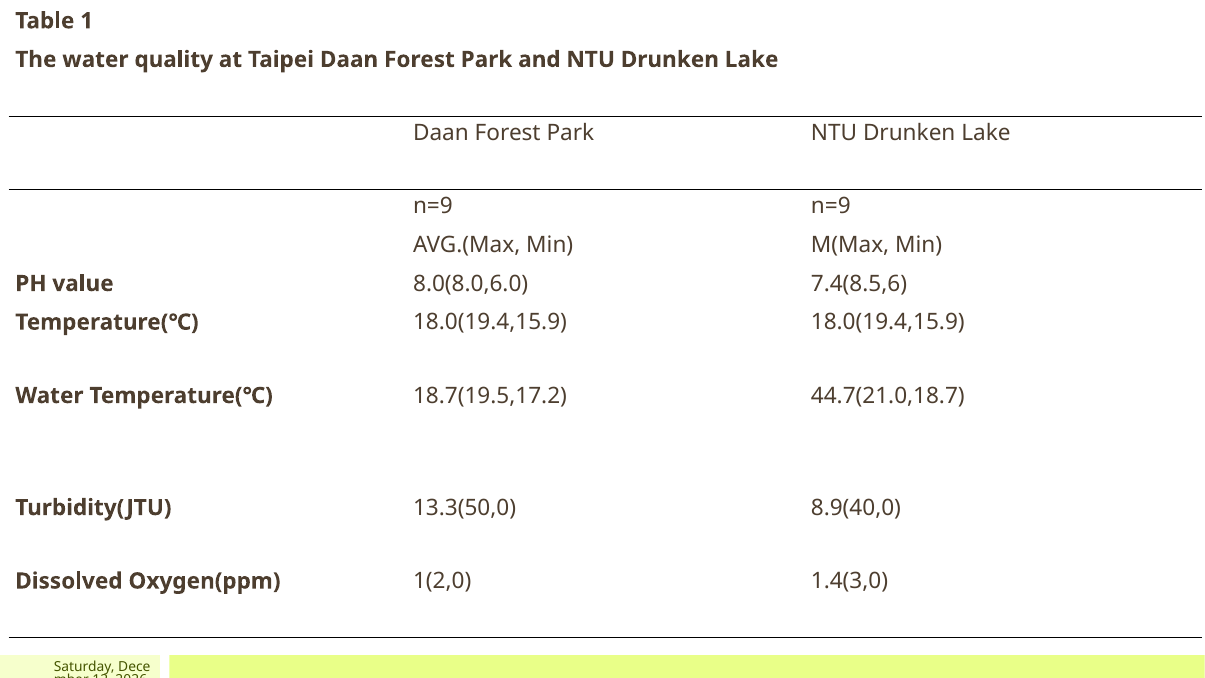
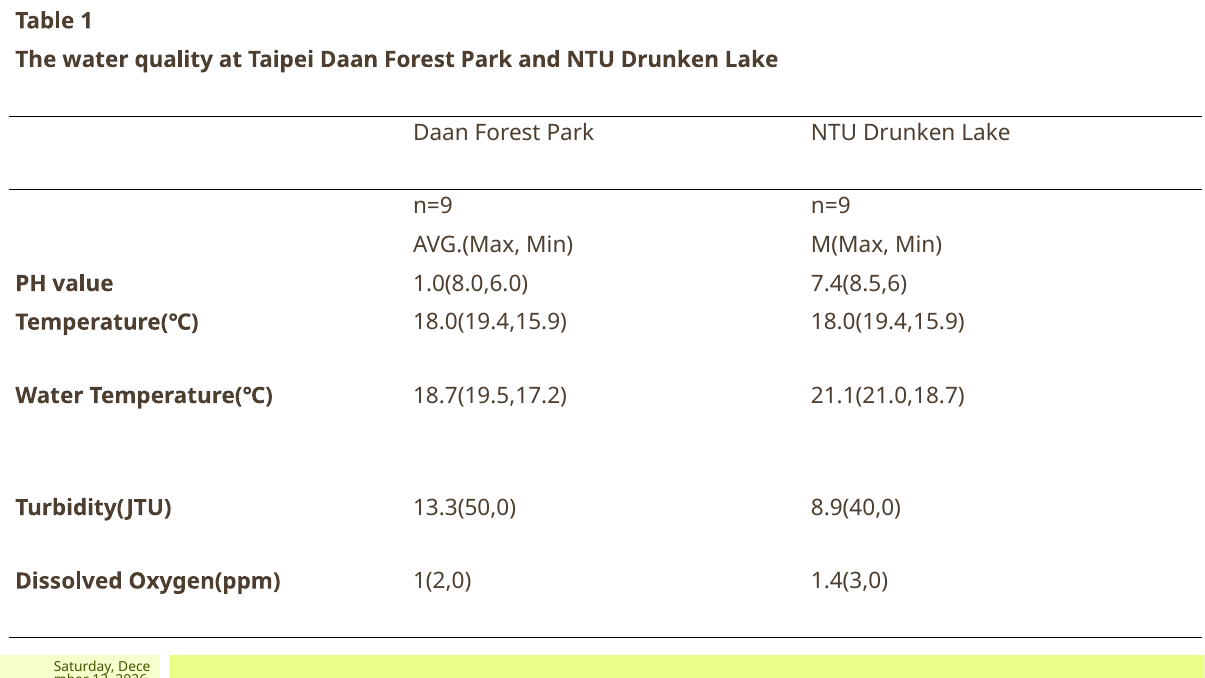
8.0(8.0,6.0: 8.0(8.0,6.0 -> 1.0(8.0,6.0 (471, 284)
44.7(21.0,18.7: 44.7(21.0,18.7 -> 21.1(21.0,18.7 (888, 396)
